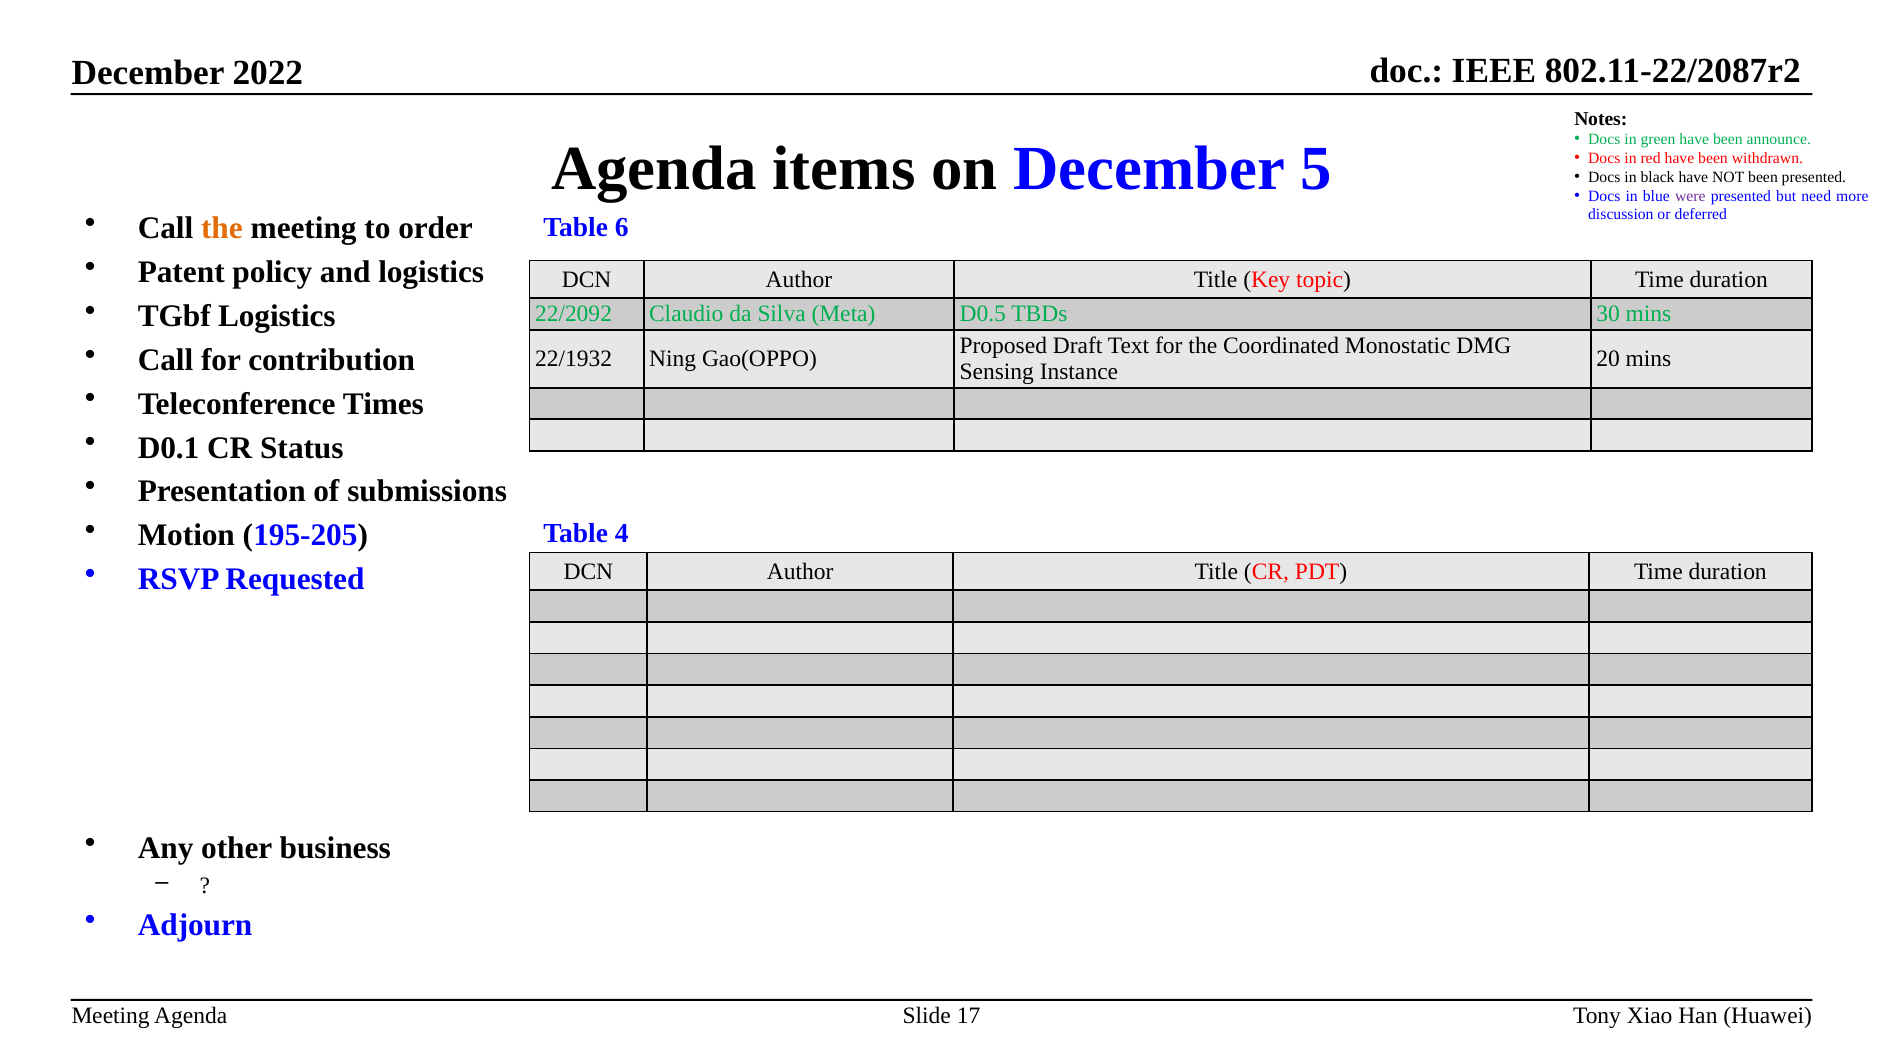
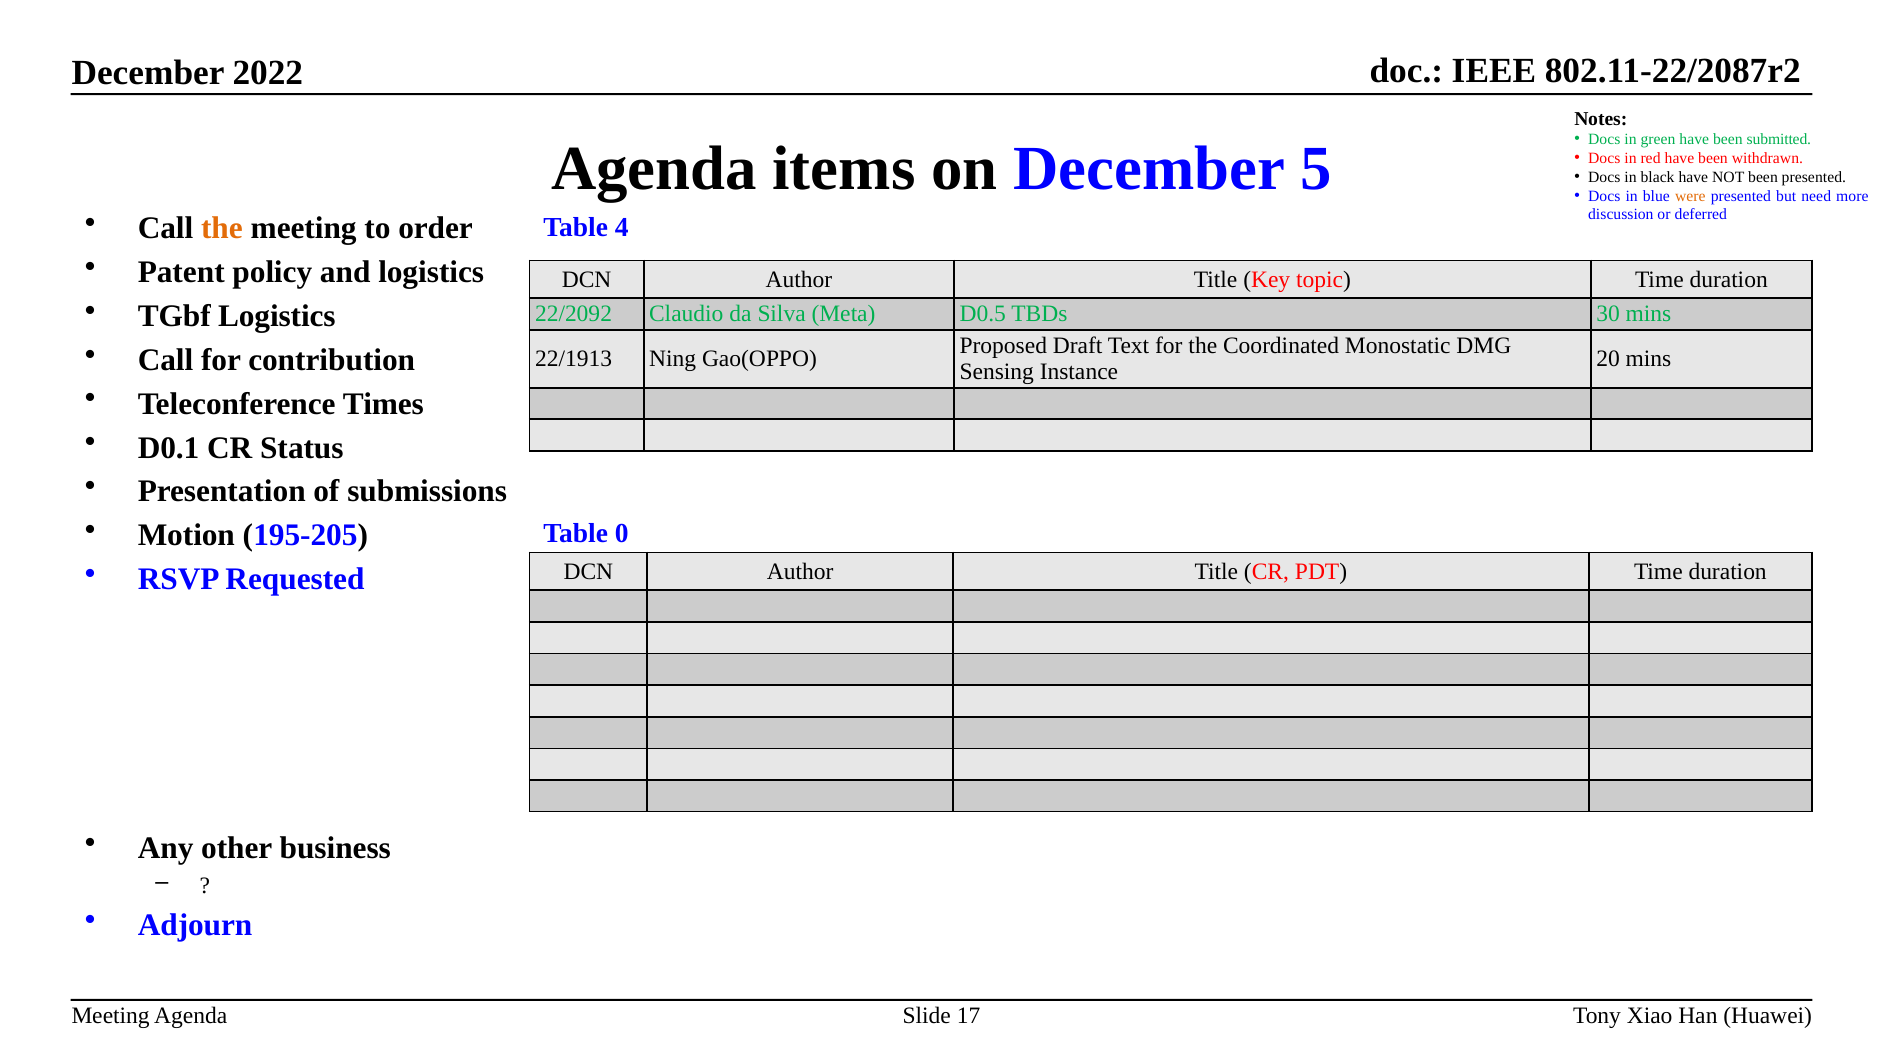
announce: announce -> submitted (1779, 140)
were colour: purple -> orange (1690, 196)
6: 6 -> 4 (622, 228)
22/1932: 22/1932 -> 22/1913 (574, 359)
4: 4 -> 0 (622, 533)
